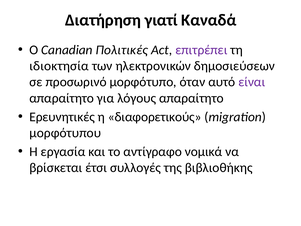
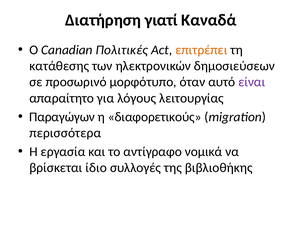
επιτρέπει colour: purple -> orange (201, 50)
ιδιοκτησία: ιδιοκτησία -> κατάθεσης (59, 66)
λόγους απαραίτητο: απαραίτητο -> λειτουργίας (191, 98)
Ερευνητικές: Ερευνητικές -> Παραγώγων (62, 117)
μορφότυπου: μορφότυπου -> περισσότερα (65, 133)
έτσι: έτσι -> ίδιο (96, 168)
